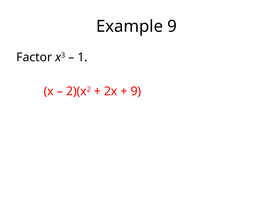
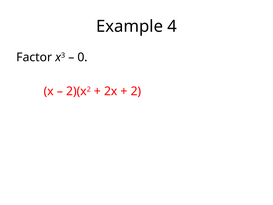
Example 9: 9 -> 4 (172, 26)
1: 1 -> 0 (83, 57)
9: 9 -> 2 (136, 91)
